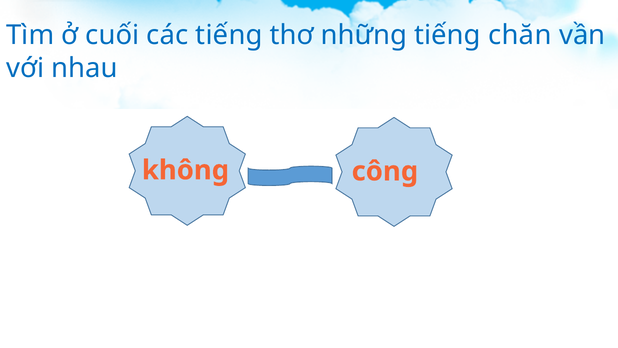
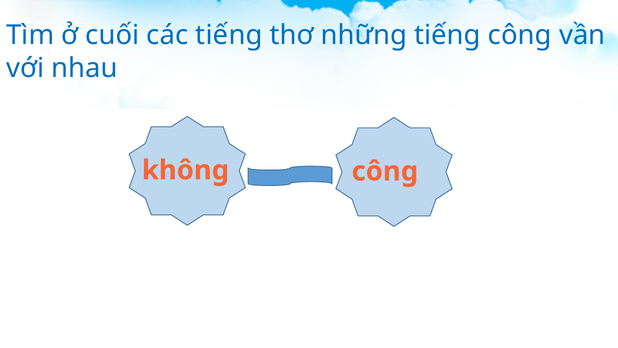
tiếng chăn: chăn -> công (520, 35)
